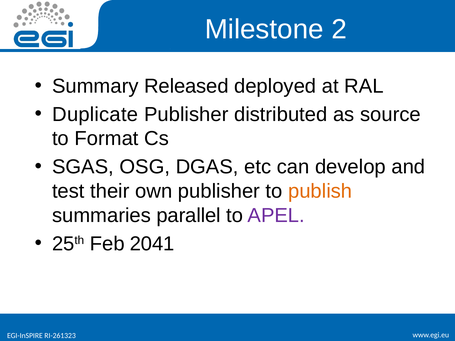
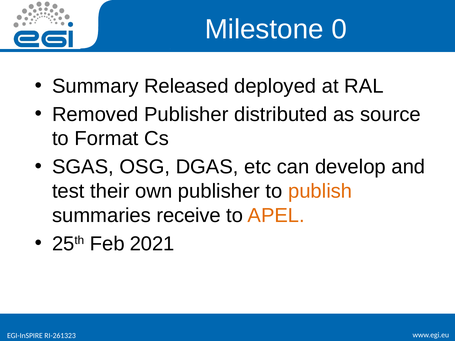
2: 2 -> 0 (339, 29)
Duplicate: Duplicate -> Removed (95, 114)
parallel: parallel -> receive (189, 216)
APEL colour: purple -> orange (276, 216)
2041: 2041 -> 2021 (152, 244)
